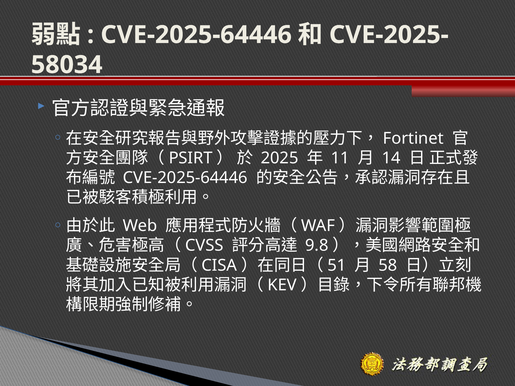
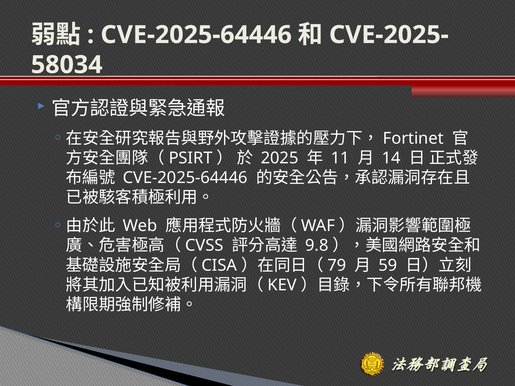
51: 51 -> 79 (337, 265)
58: 58 -> 59 (388, 265)
